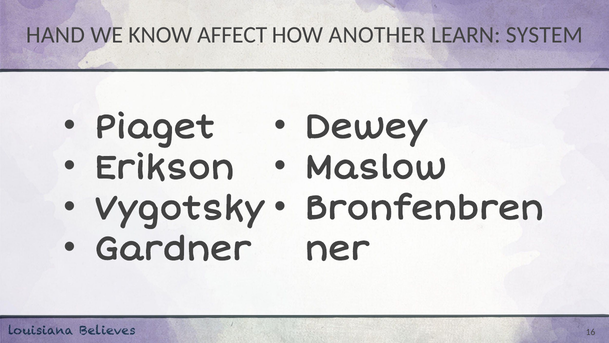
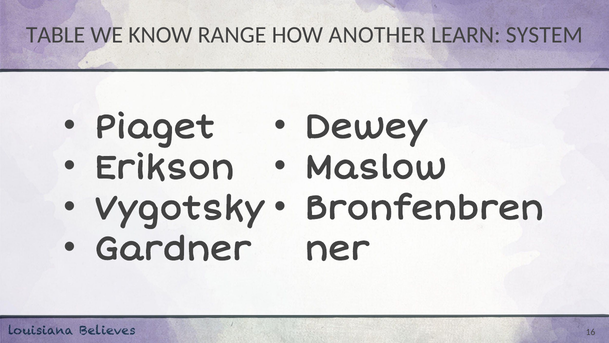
HAND: HAND -> TABLE (56, 35)
AFFECT: AFFECT -> RANGE (232, 35)
